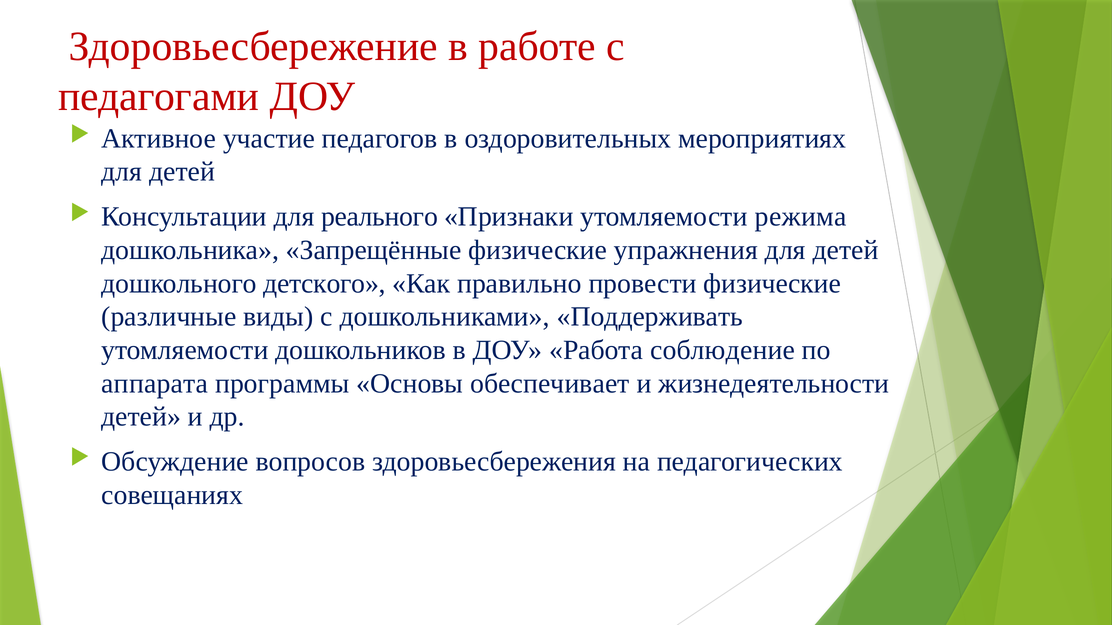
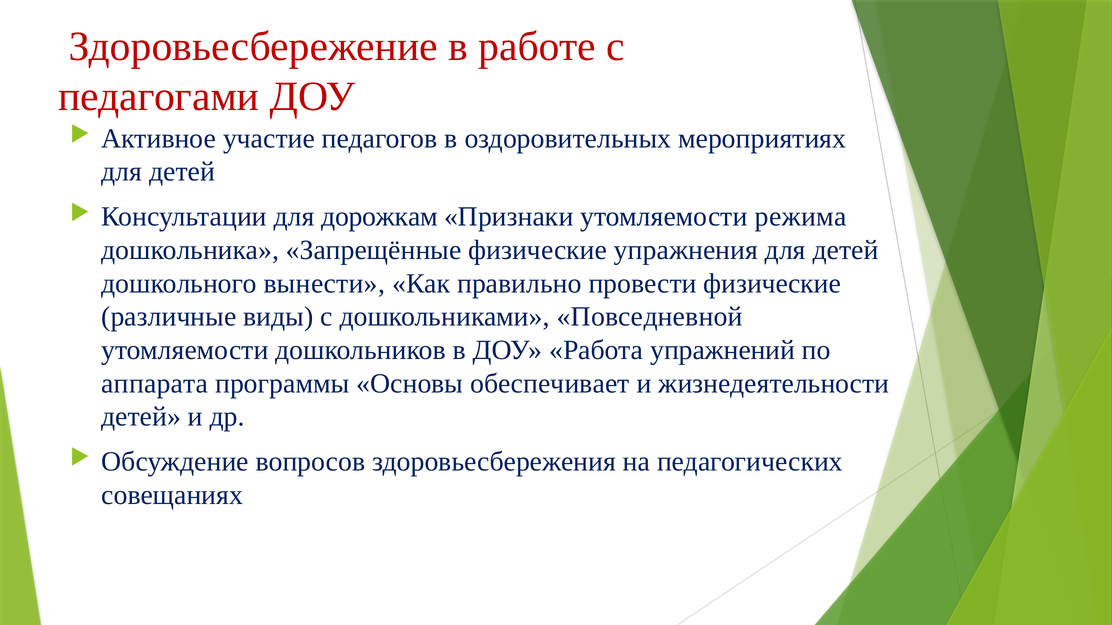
реального: реального -> дорожкам (379, 217)
детского: детского -> вынести (324, 284)
Поддерживать: Поддерживать -> Повседневной (650, 317)
соблюдение: соблюдение -> упражнений (723, 350)
